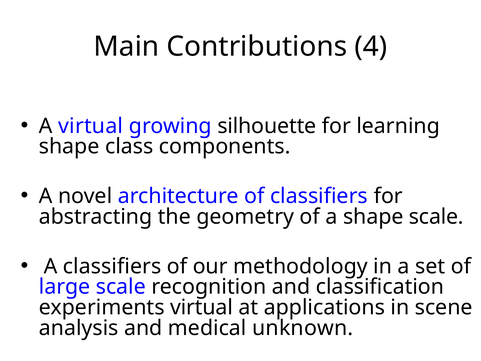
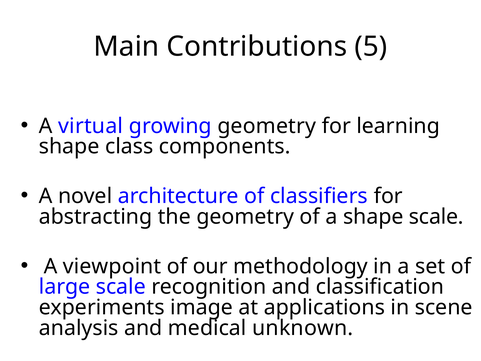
4: 4 -> 5 (371, 46)
growing silhouette: silhouette -> geometry (267, 126)
A classifiers: classifiers -> viewpoint (112, 266)
experiments virtual: virtual -> image (202, 307)
